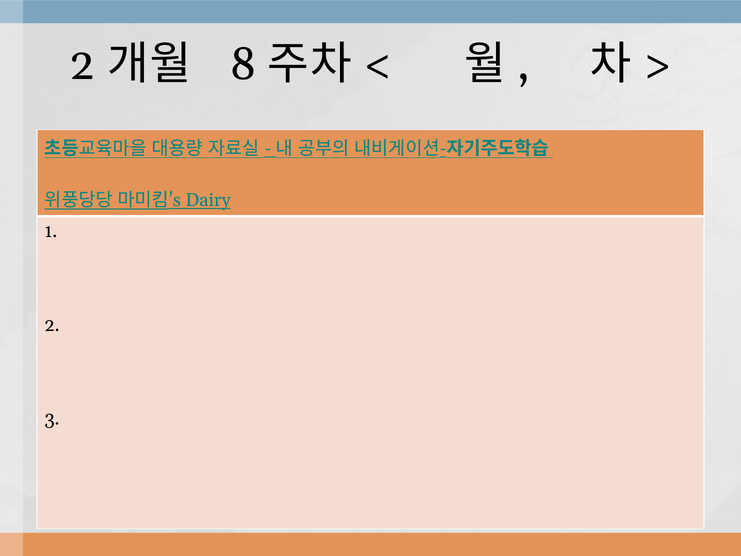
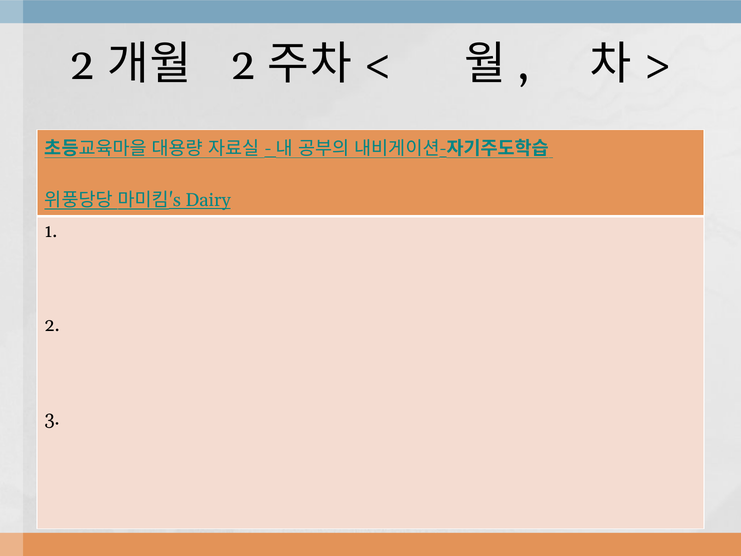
8: 8 -> 2 (243, 64)
